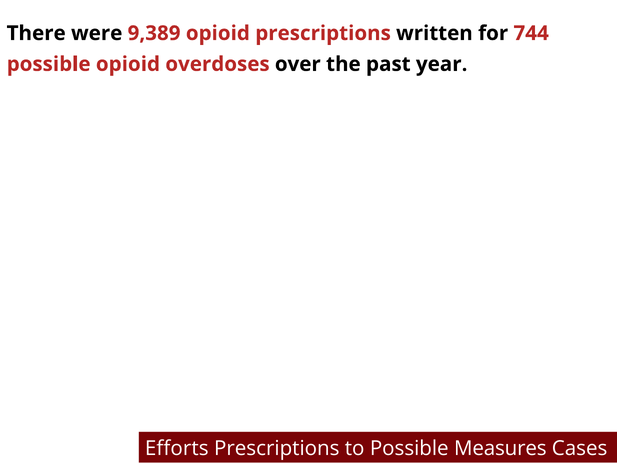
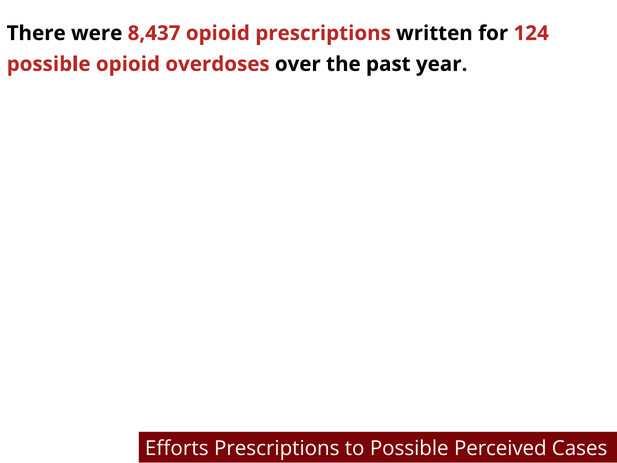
9,389: 9,389 -> 8,437 (154, 33)
744: 744 -> 124 (531, 33)
Measures: Measures -> Perceived (500, 448)
